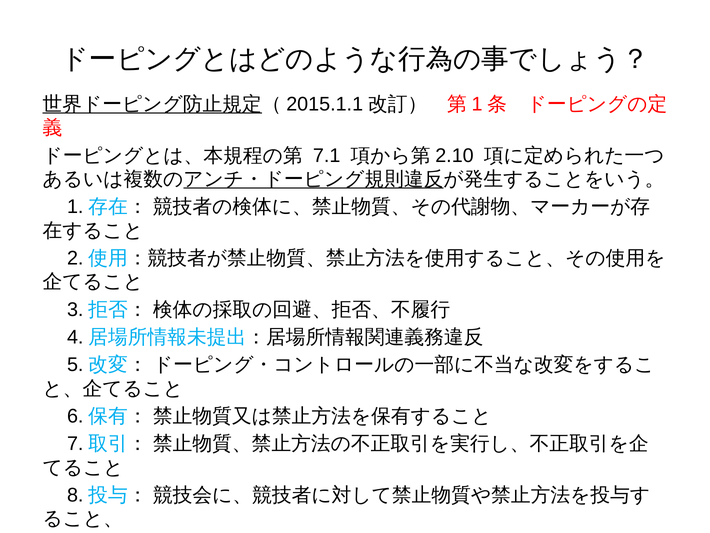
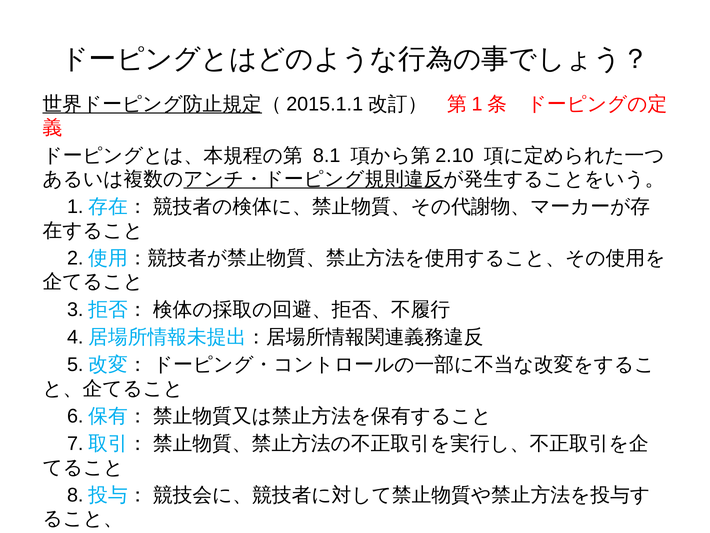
7.1: 7.1 -> 8.1 (327, 155)
